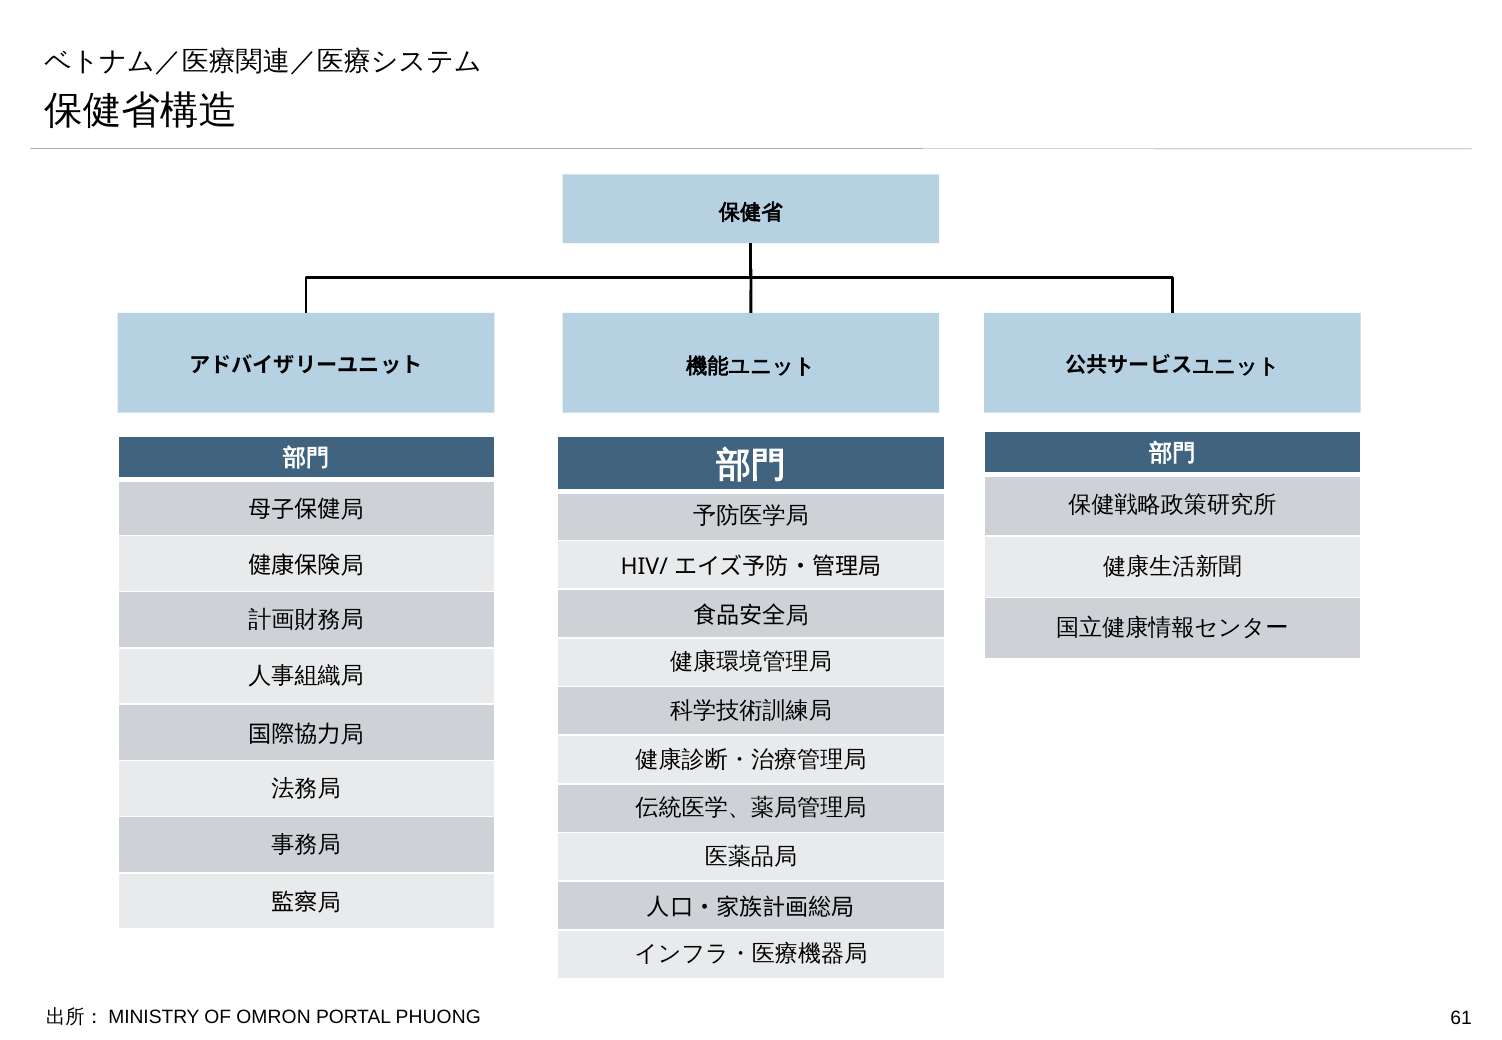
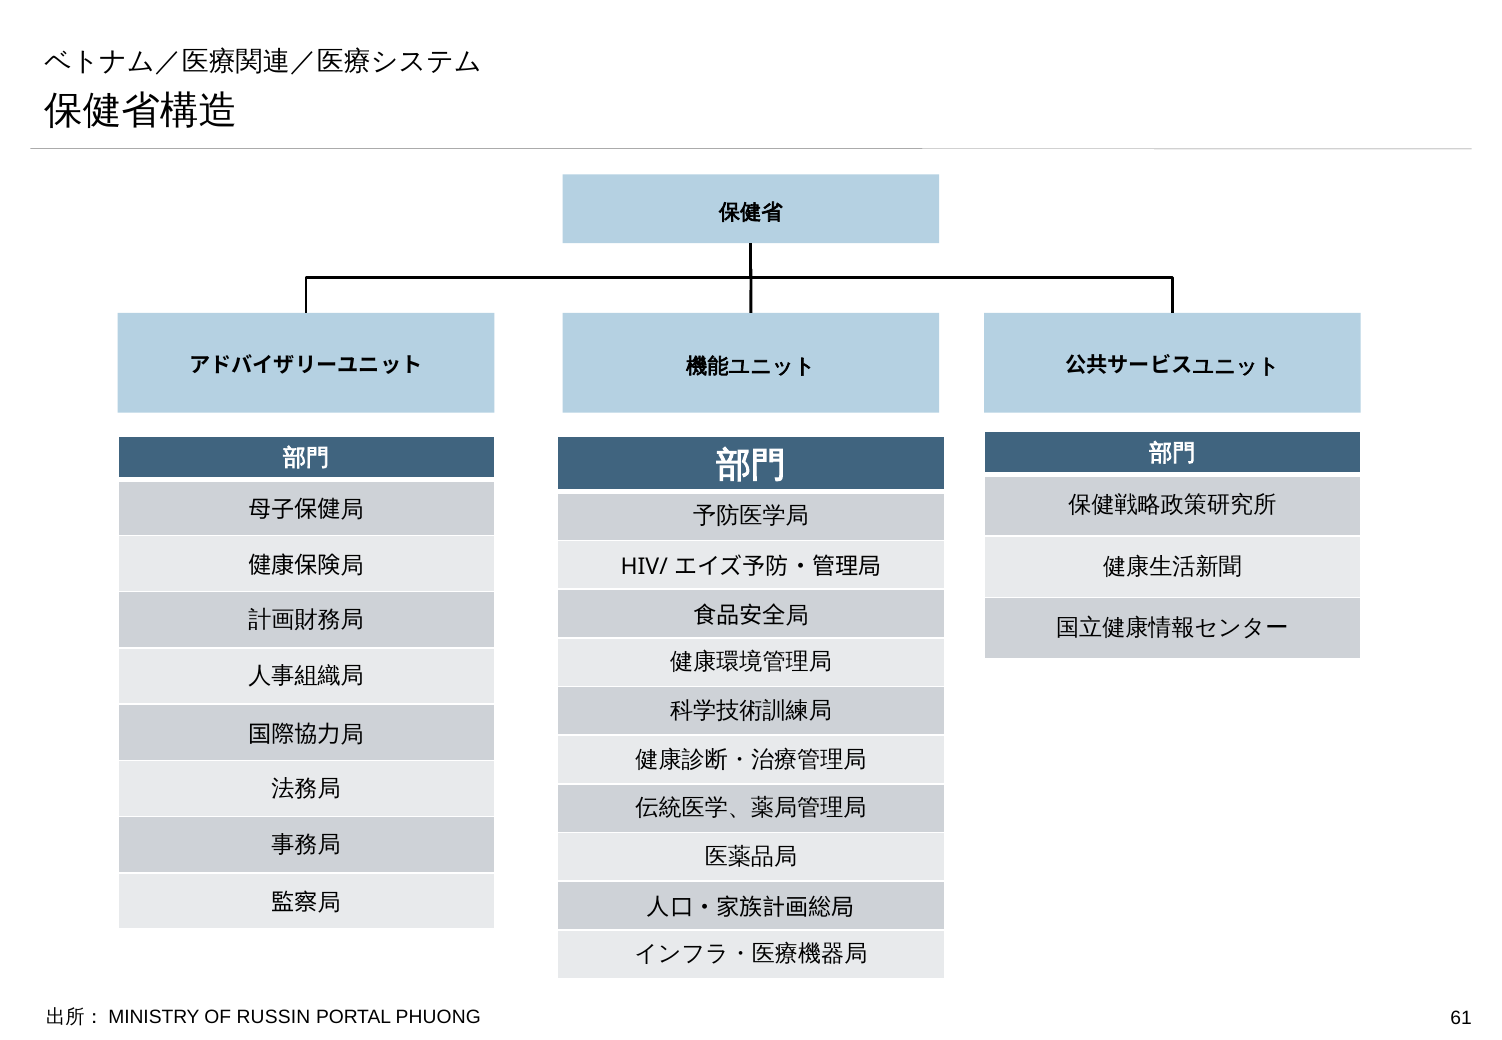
OMRON: OMRON -> RUSSIN (273, 1017)
